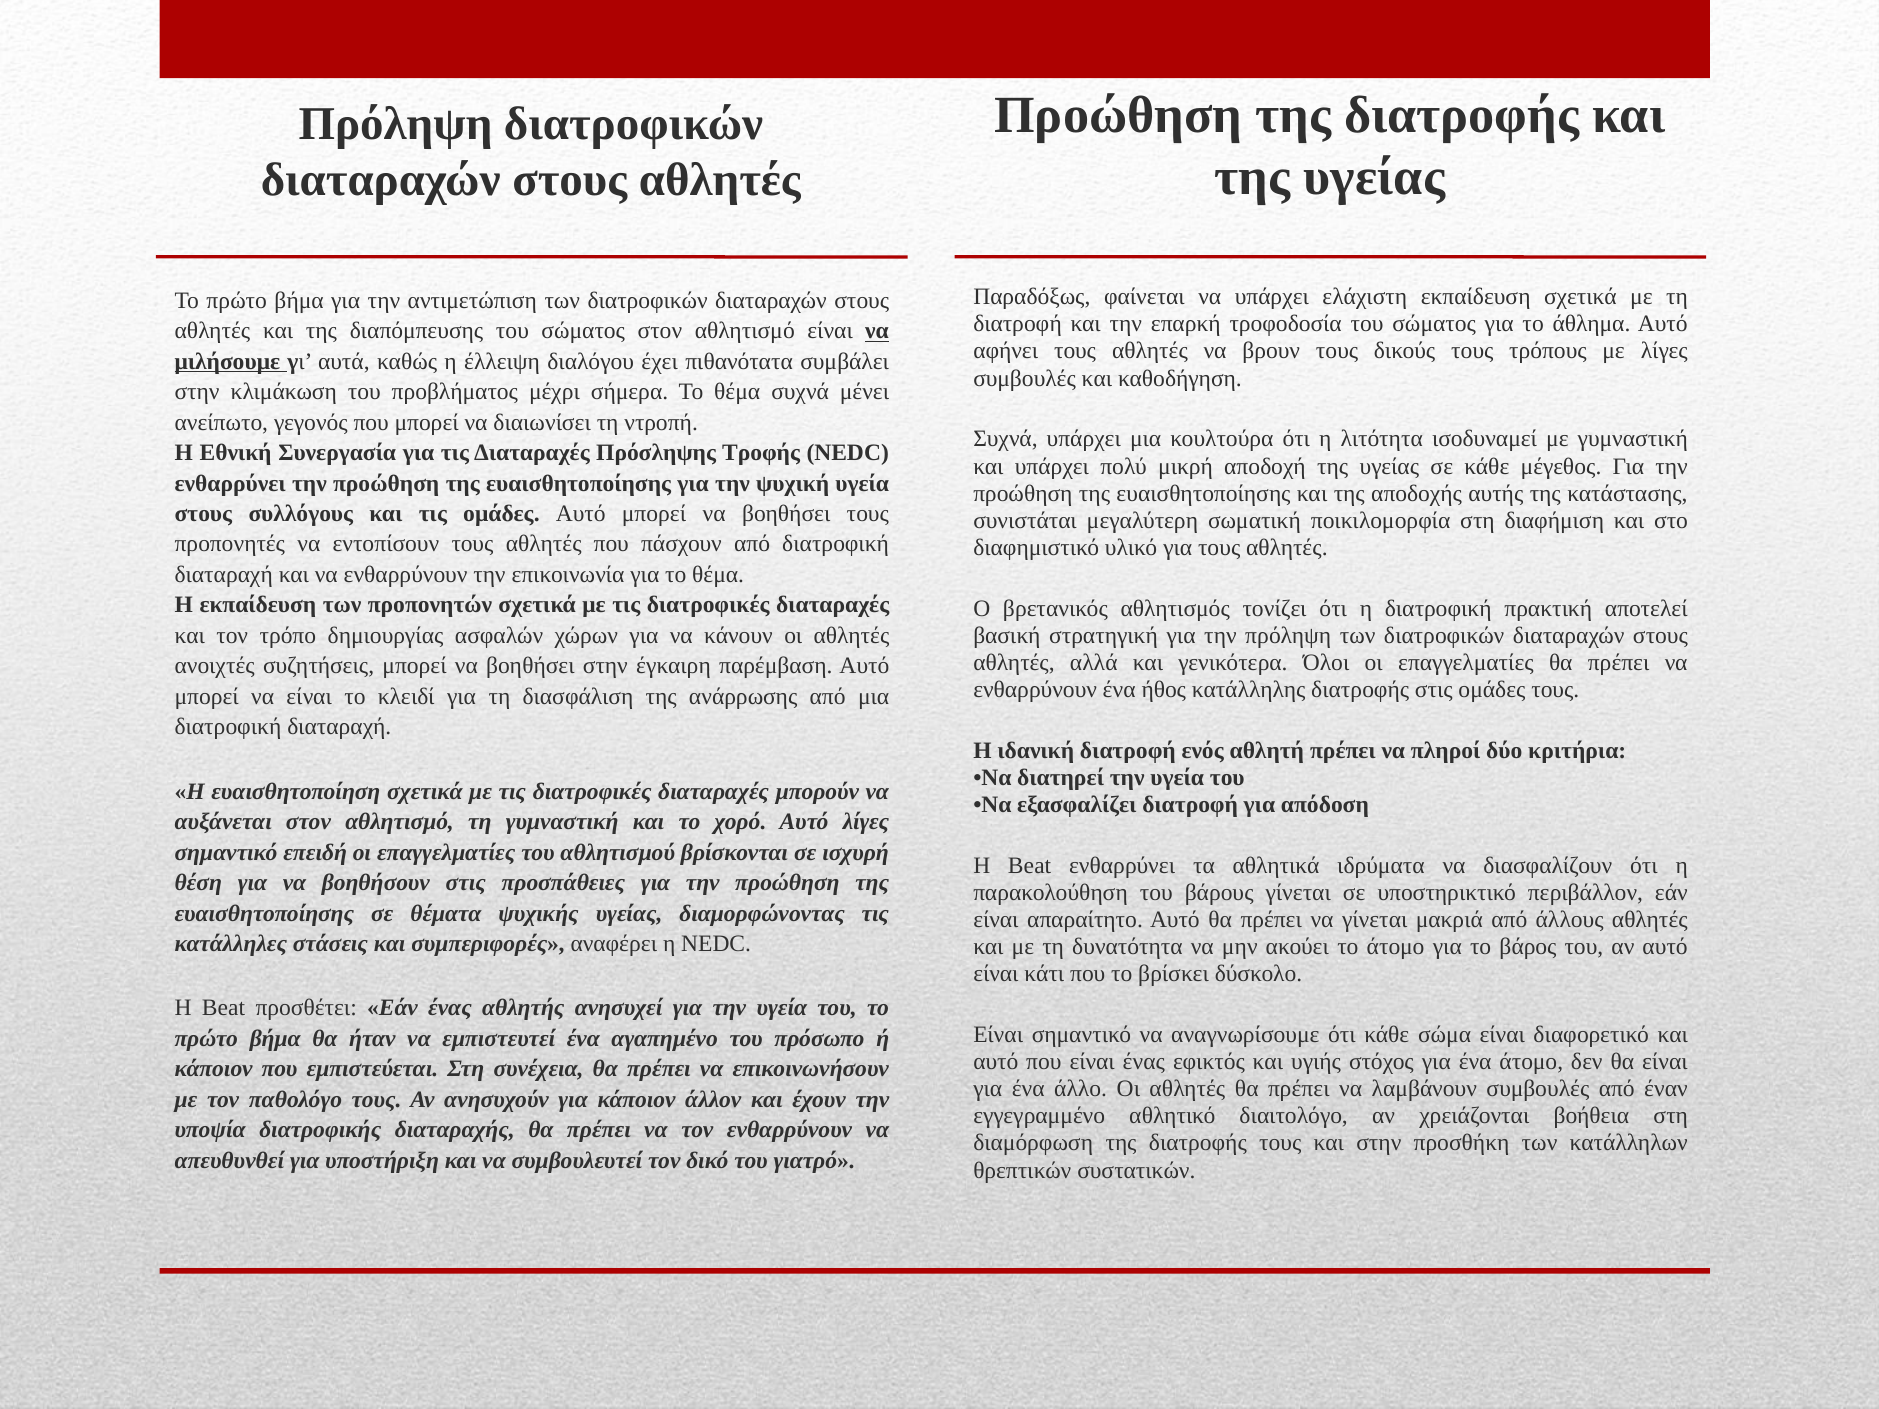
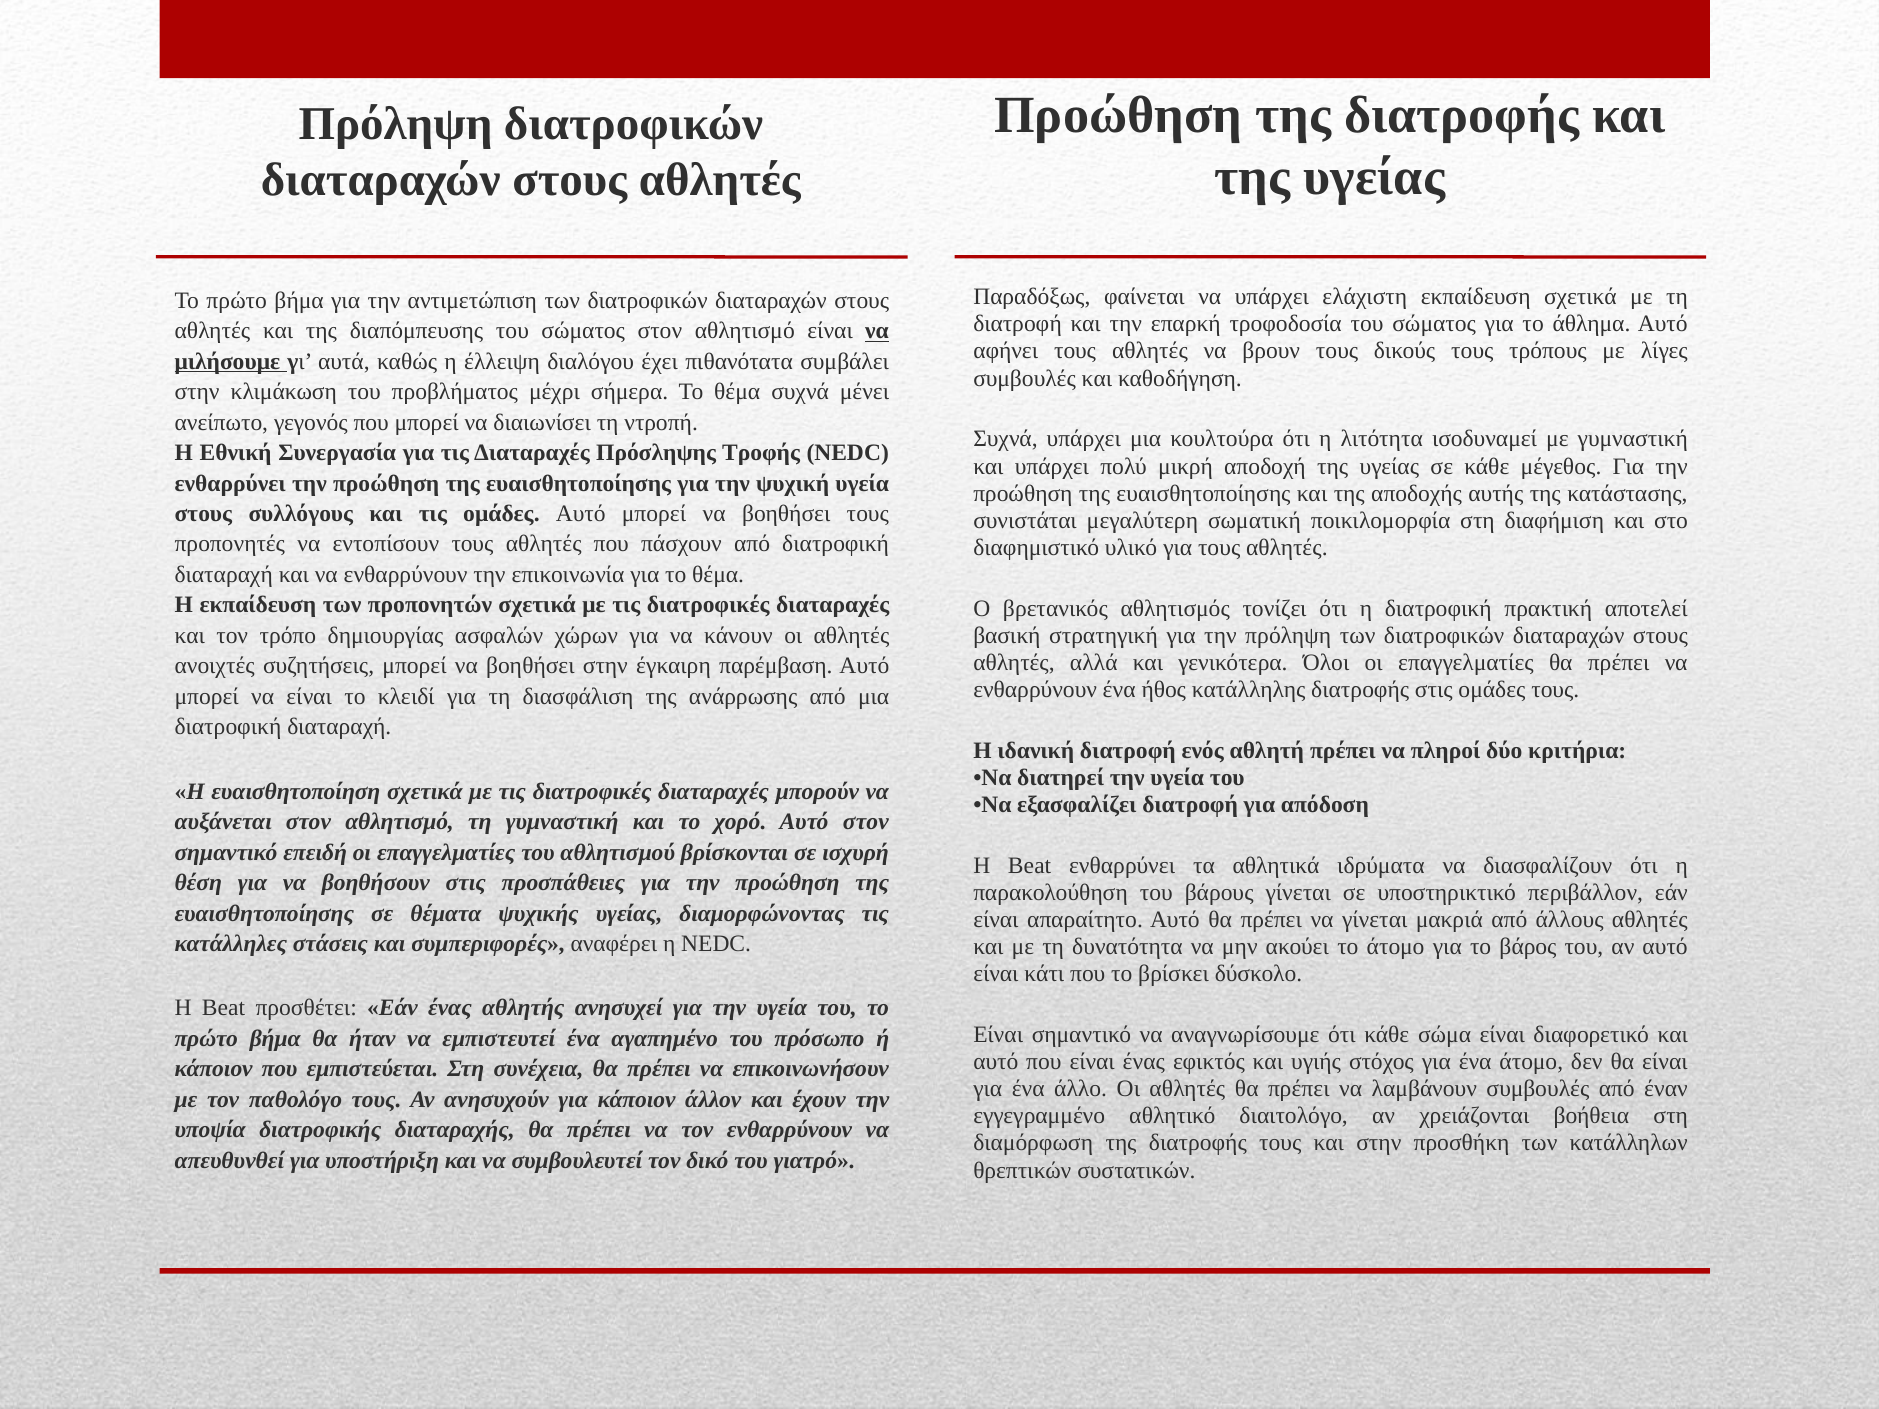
Αυτό λίγες: λίγες -> στον (866, 822)
